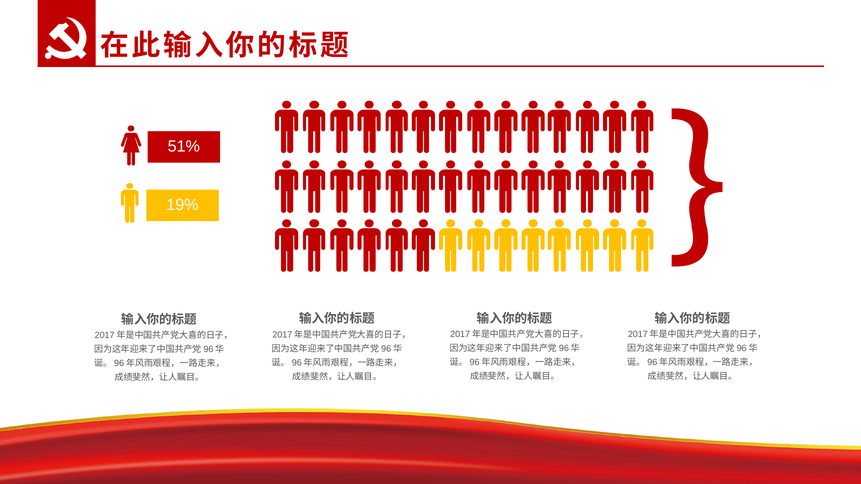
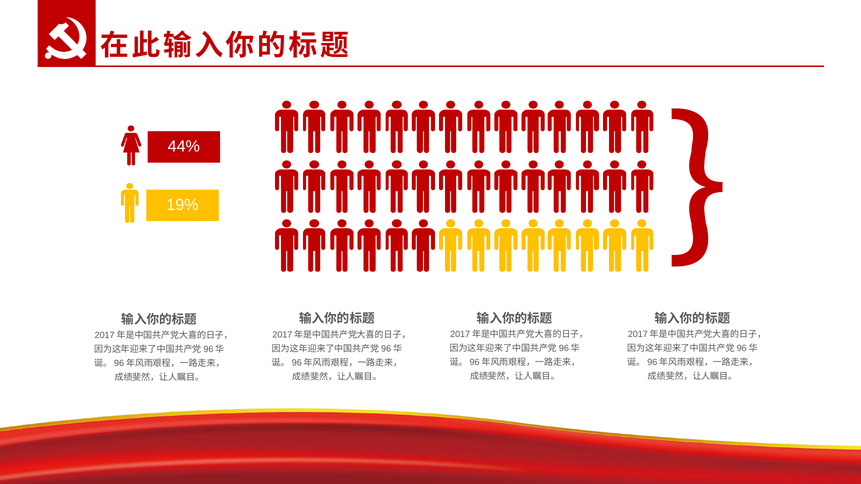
51%: 51% -> 44% (184, 146)
